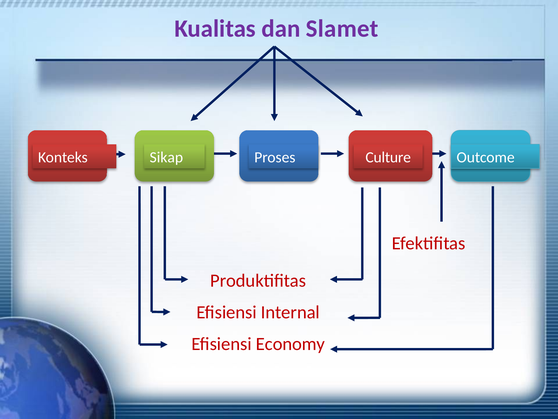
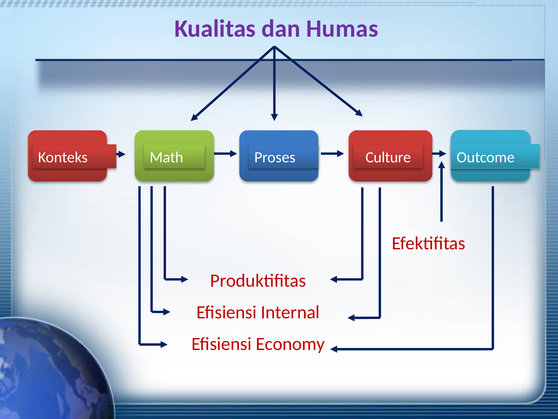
Slamet: Slamet -> Humas (342, 29)
Sikap: Sikap -> Math (166, 157)
